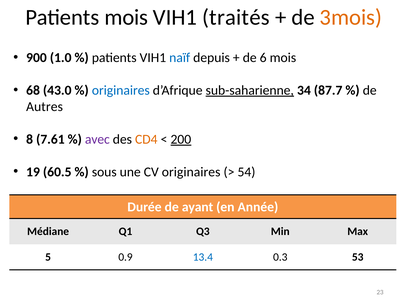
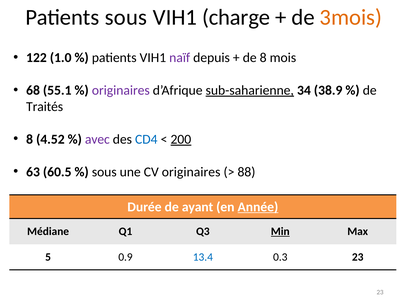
Patients mois: mois -> sous (126, 17)
traités: traités -> charge (236, 17)
900: 900 -> 122 (36, 58)
naïf colour: blue -> purple (180, 58)
de 6: 6 -> 8 (263, 58)
43.0: 43.0 -> 55.1 (57, 90)
originaires colour: blue -> purple (121, 90)
87.7: 87.7 -> 38.9 (328, 90)
Autres: Autres -> Traités (45, 107)
7.61: 7.61 -> 4.52 (50, 139)
CD4 colour: orange -> blue (146, 139)
19: 19 -> 63 (33, 172)
54: 54 -> 88 (246, 172)
Année underline: none -> present (258, 207)
Min underline: none -> present (280, 232)
0.3 53: 53 -> 23 (358, 257)
